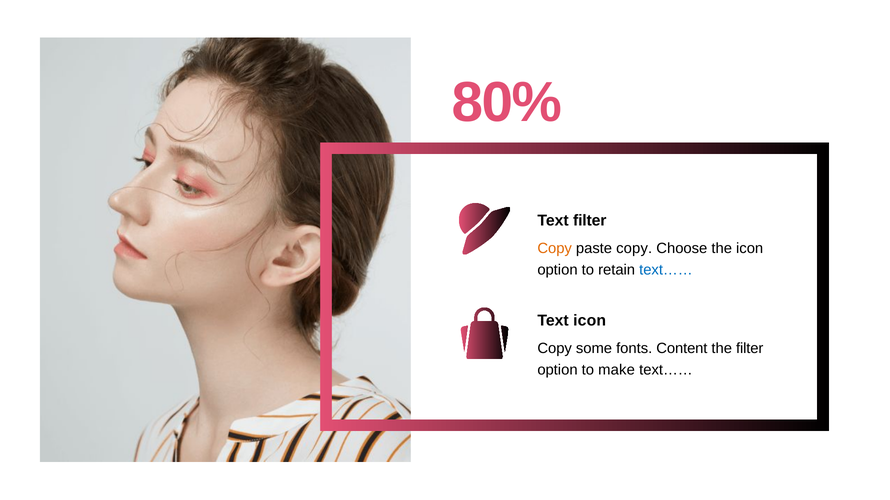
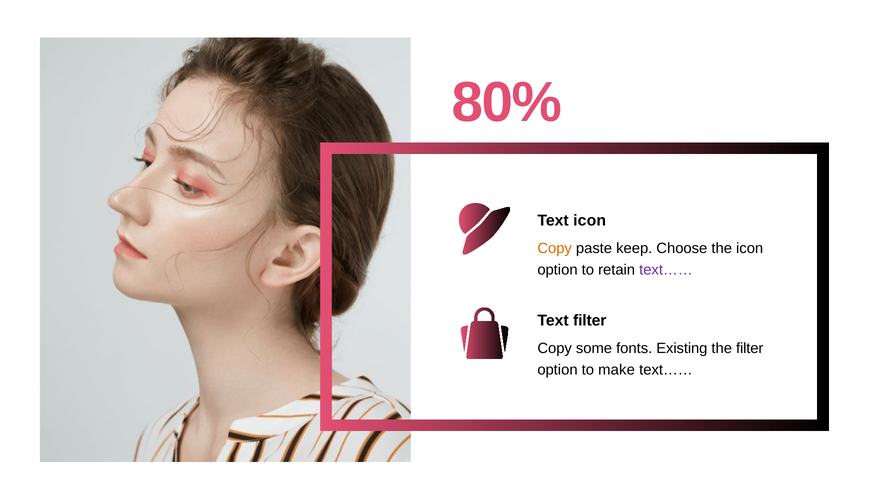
Text filter: filter -> icon (590, 221)
paste copy: copy -> keep (634, 249)
text…… colour: blue -> purple (666, 270)
Text icon: icon -> filter (590, 321)
Content: Content -> Existing (682, 349)
